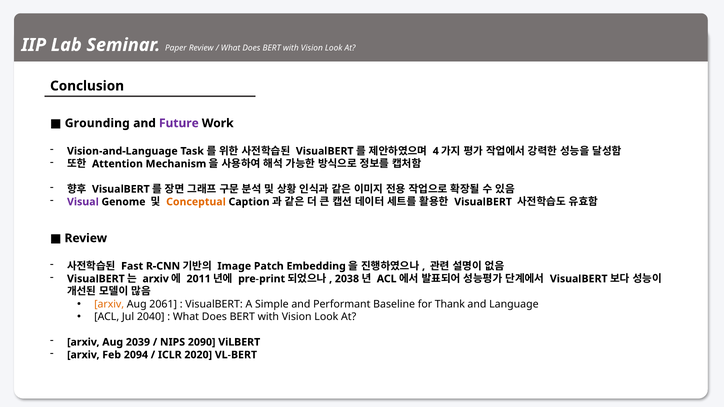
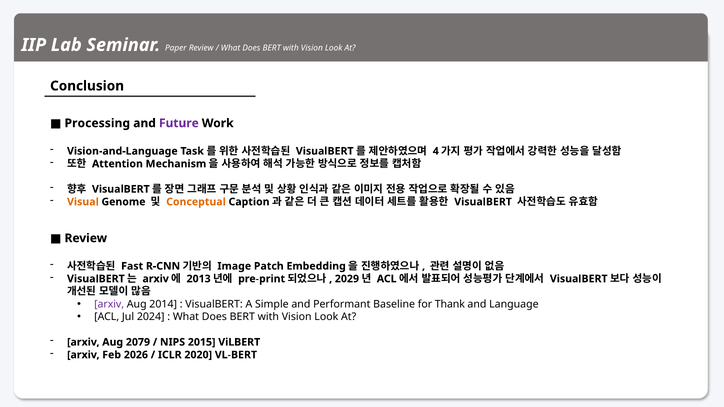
Grounding: Grounding -> Processing (97, 123)
Visual colour: purple -> orange (83, 202)
2011: 2011 -> 2013 (199, 279)
2038: 2038 -> 2029 (347, 279)
arxiv colour: orange -> purple (109, 304)
2061: 2061 -> 2014 (163, 304)
2040: 2040 -> 2024 (151, 317)
2039: 2039 -> 2079 (138, 342)
2090: 2090 -> 2015 (202, 342)
2094: 2094 -> 2026 (136, 355)
